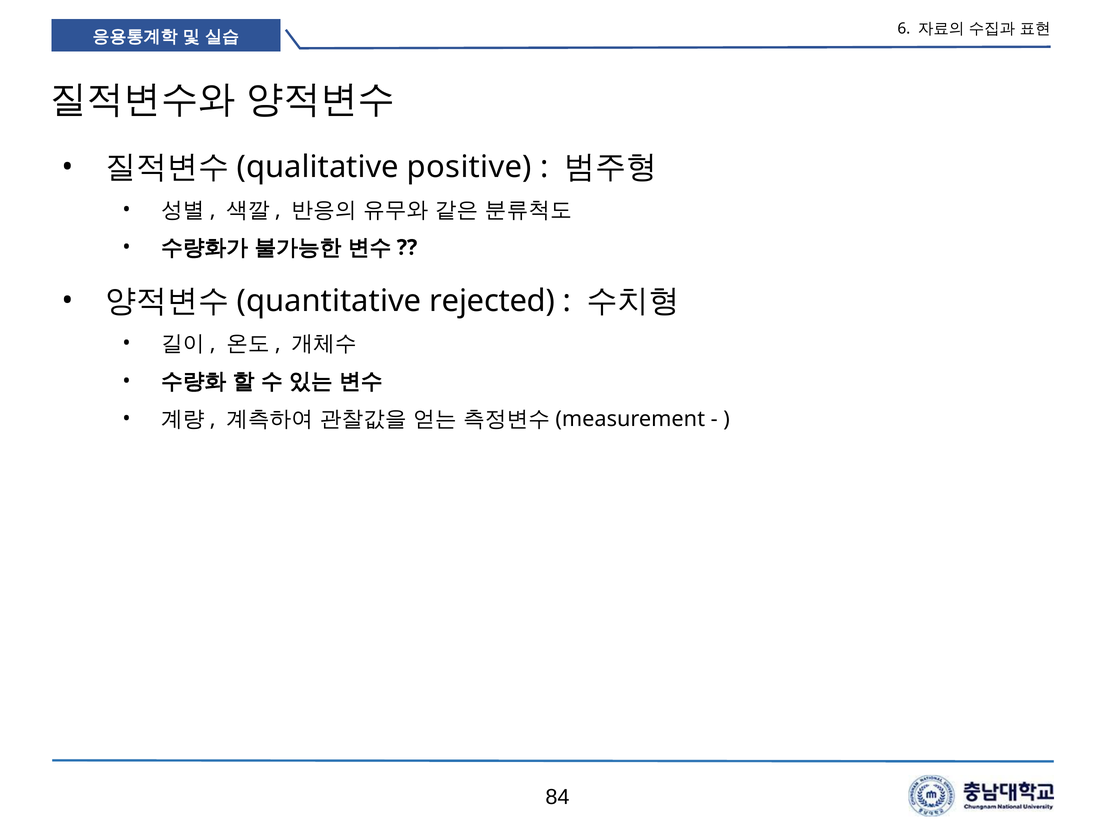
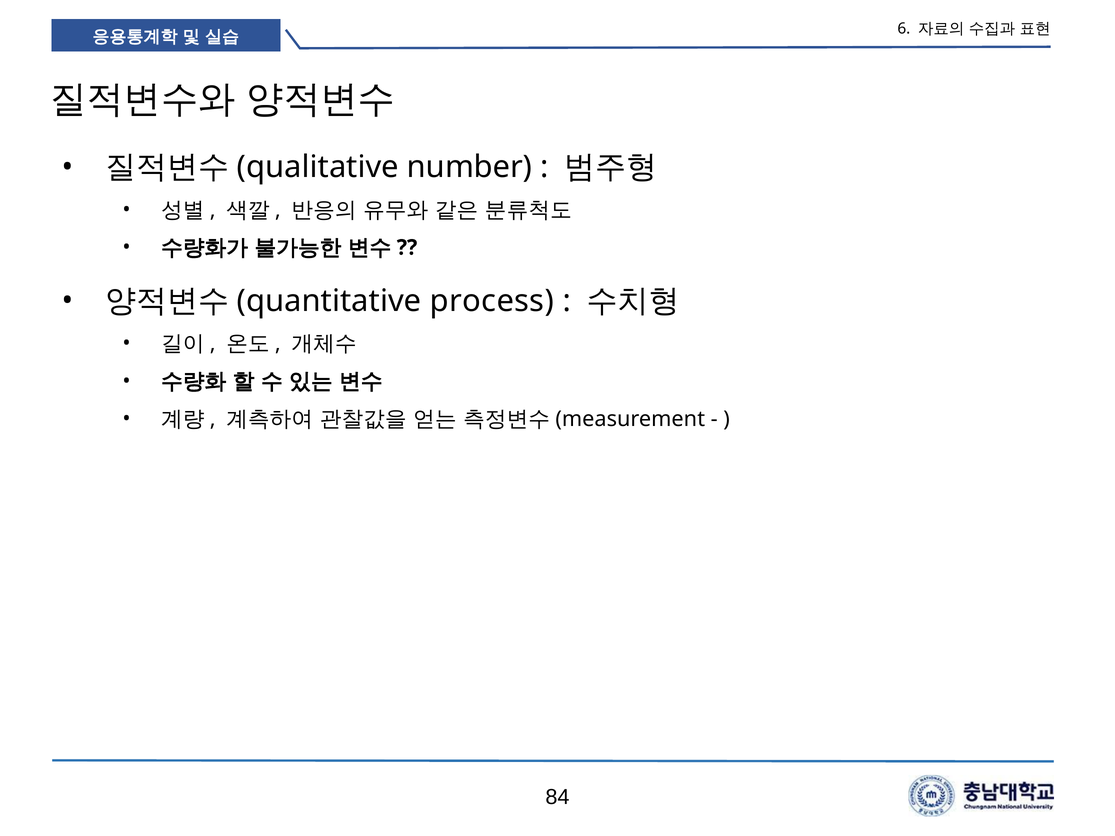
positive: positive -> number (470, 167)
rejected: rejected -> process (492, 301)
